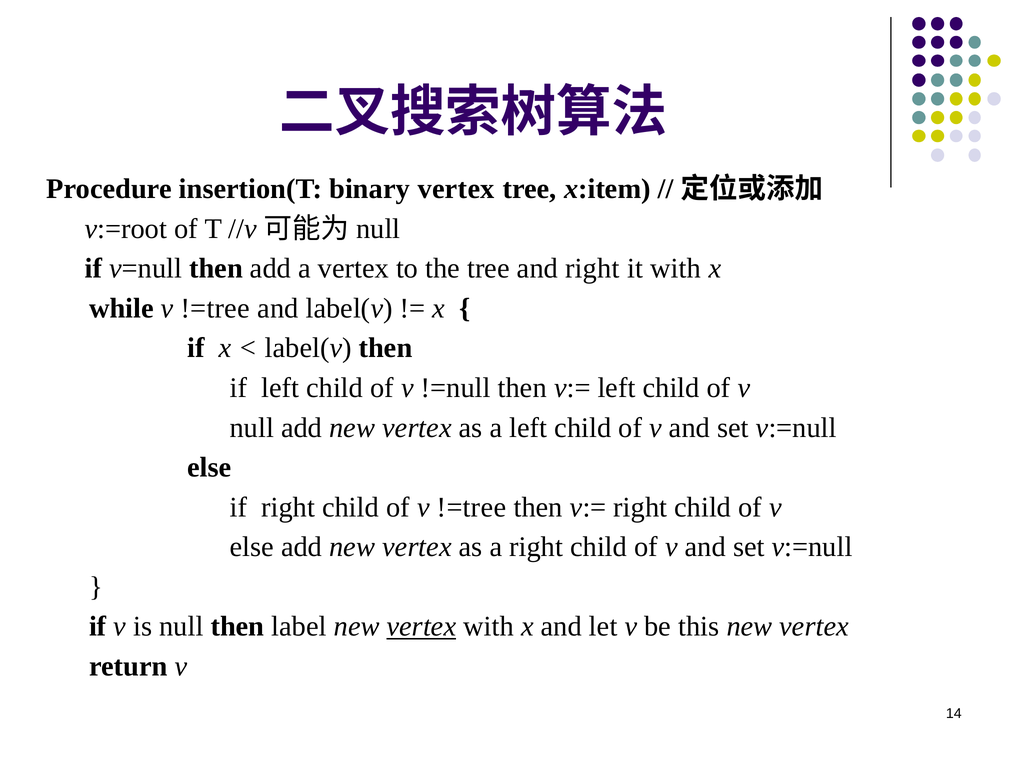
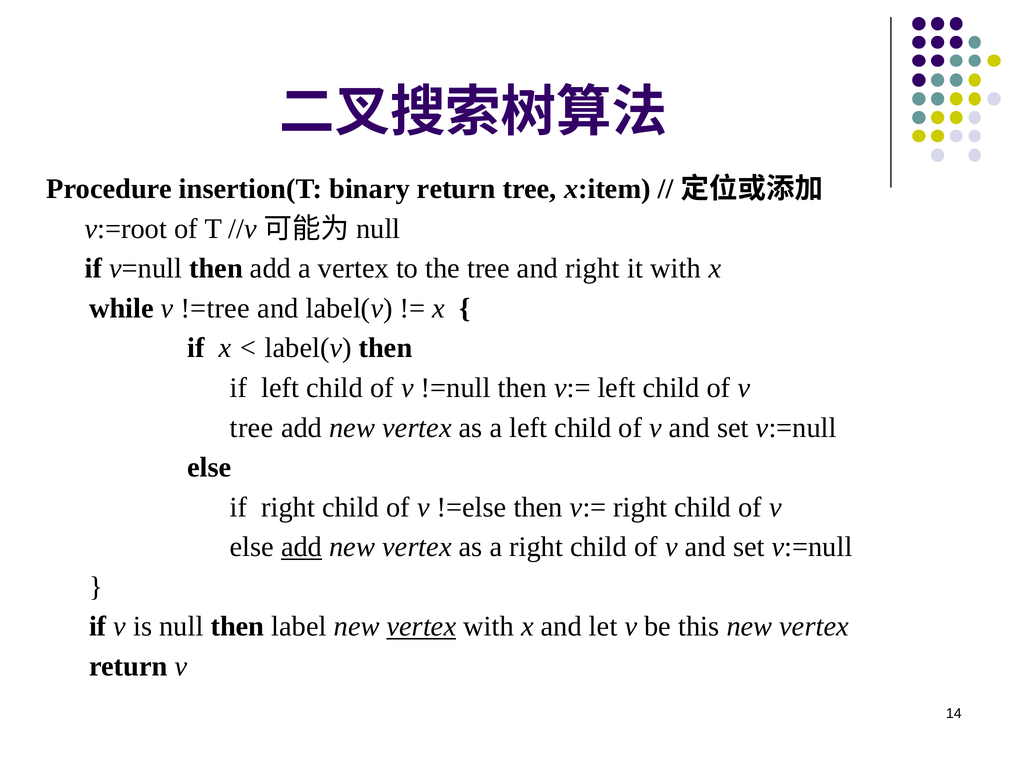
binary vertex: vertex -> return (456, 189)
null: null -> tree (252, 428)
of v !=tree: !=tree -> !=else (472, 507)
add underline: none -> present (302, 547)
